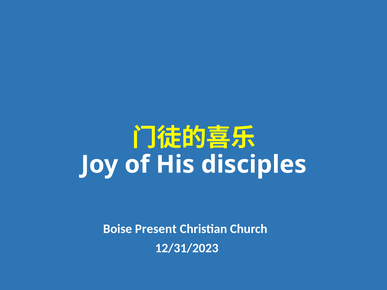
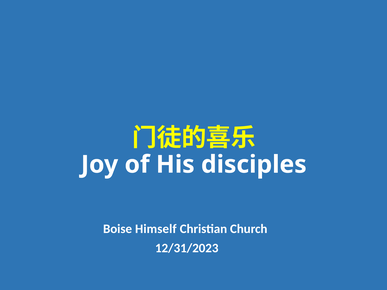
Present: Present -> Himself (156, 229)
